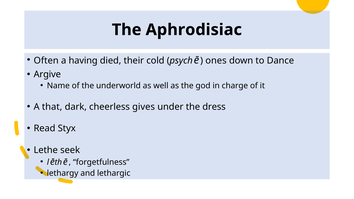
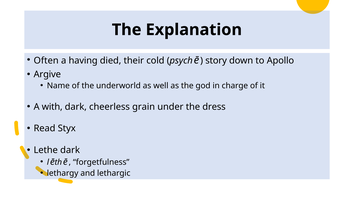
Aphrodisiac: Aphrodisiac -> Explanation (194, 30)
ones: ones -> story (216, 61)
Dance: Dance -> Apollo (280, 61)
that: that -> with (52, 107)
gives: gives -> grain (144, 107)
Lethe seek: seek -> dark (70, 150)
